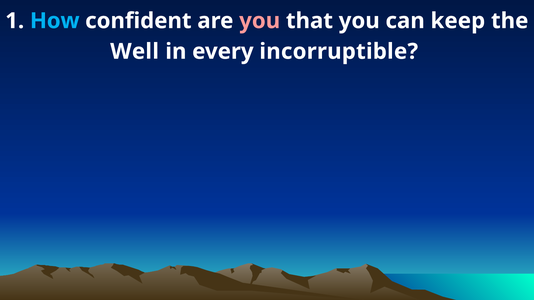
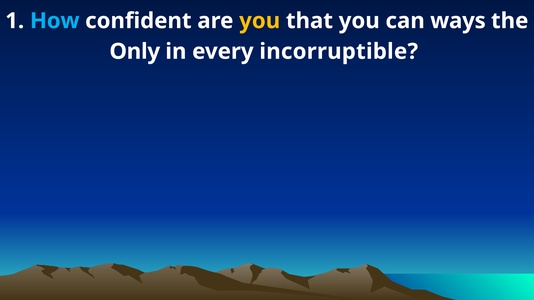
you colour: pink -> yellow (260, 21)
keep: keep -> ways (458, 21)
Well: Well -> Only (135, 52)
